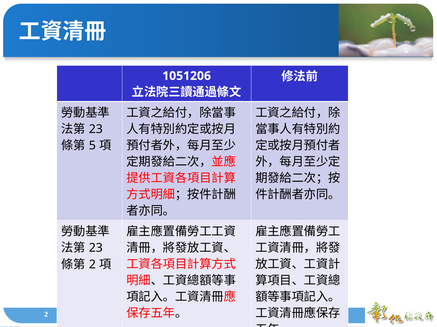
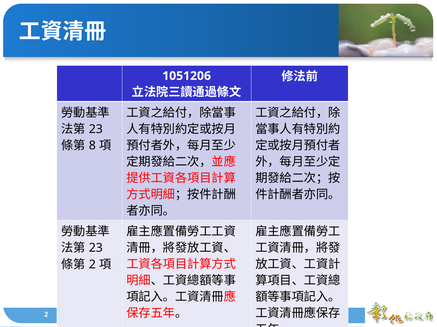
5: 5 -> 8 (92, 146)
